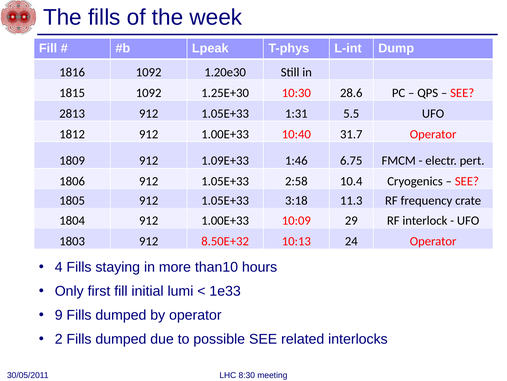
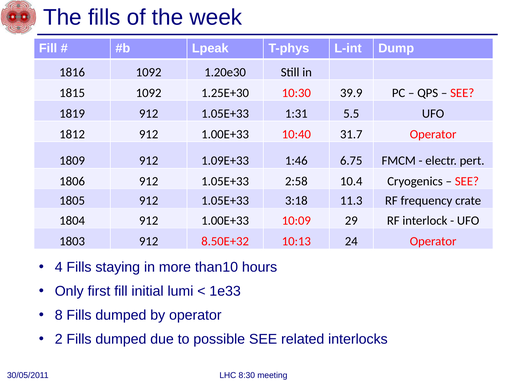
28.6: 28.6 -> 39.9 (351, 93)
2813: 2813 -> 1819 (72, 113)
9: 9 -> 8 (59, 315)
